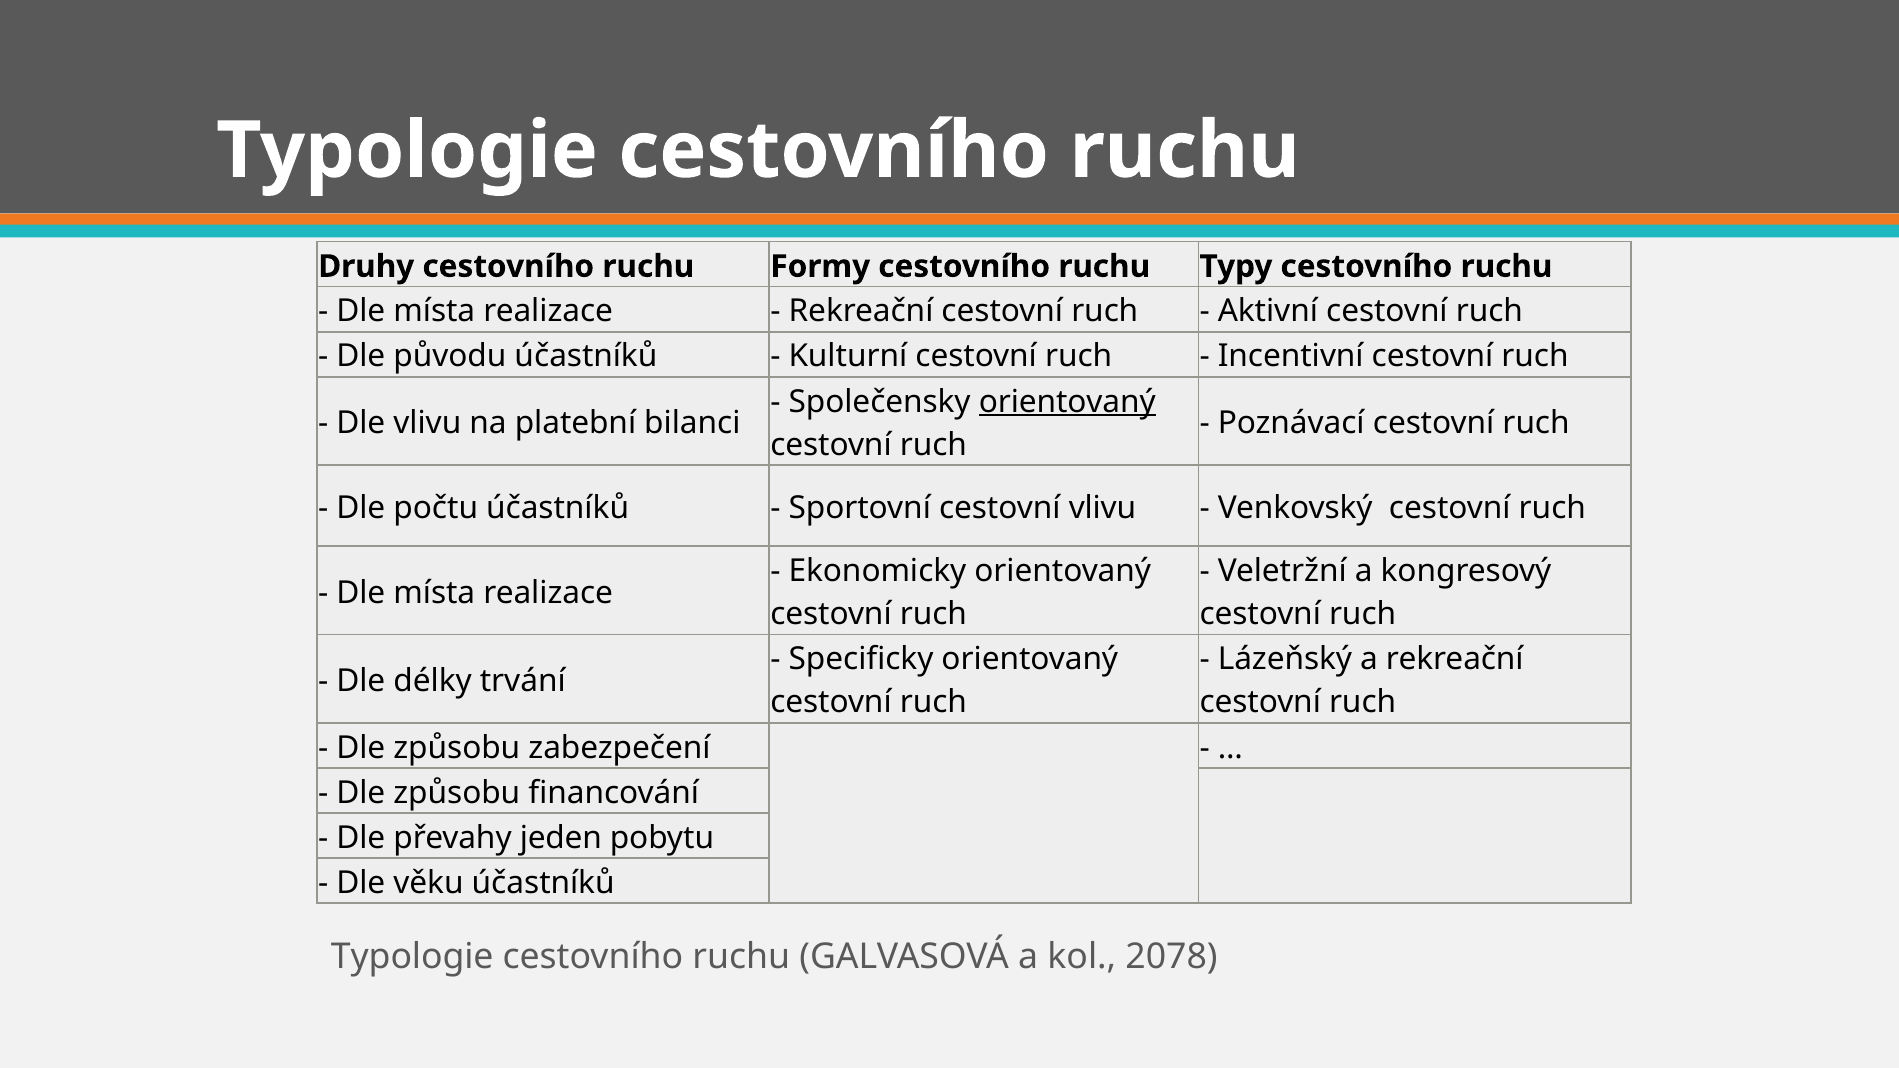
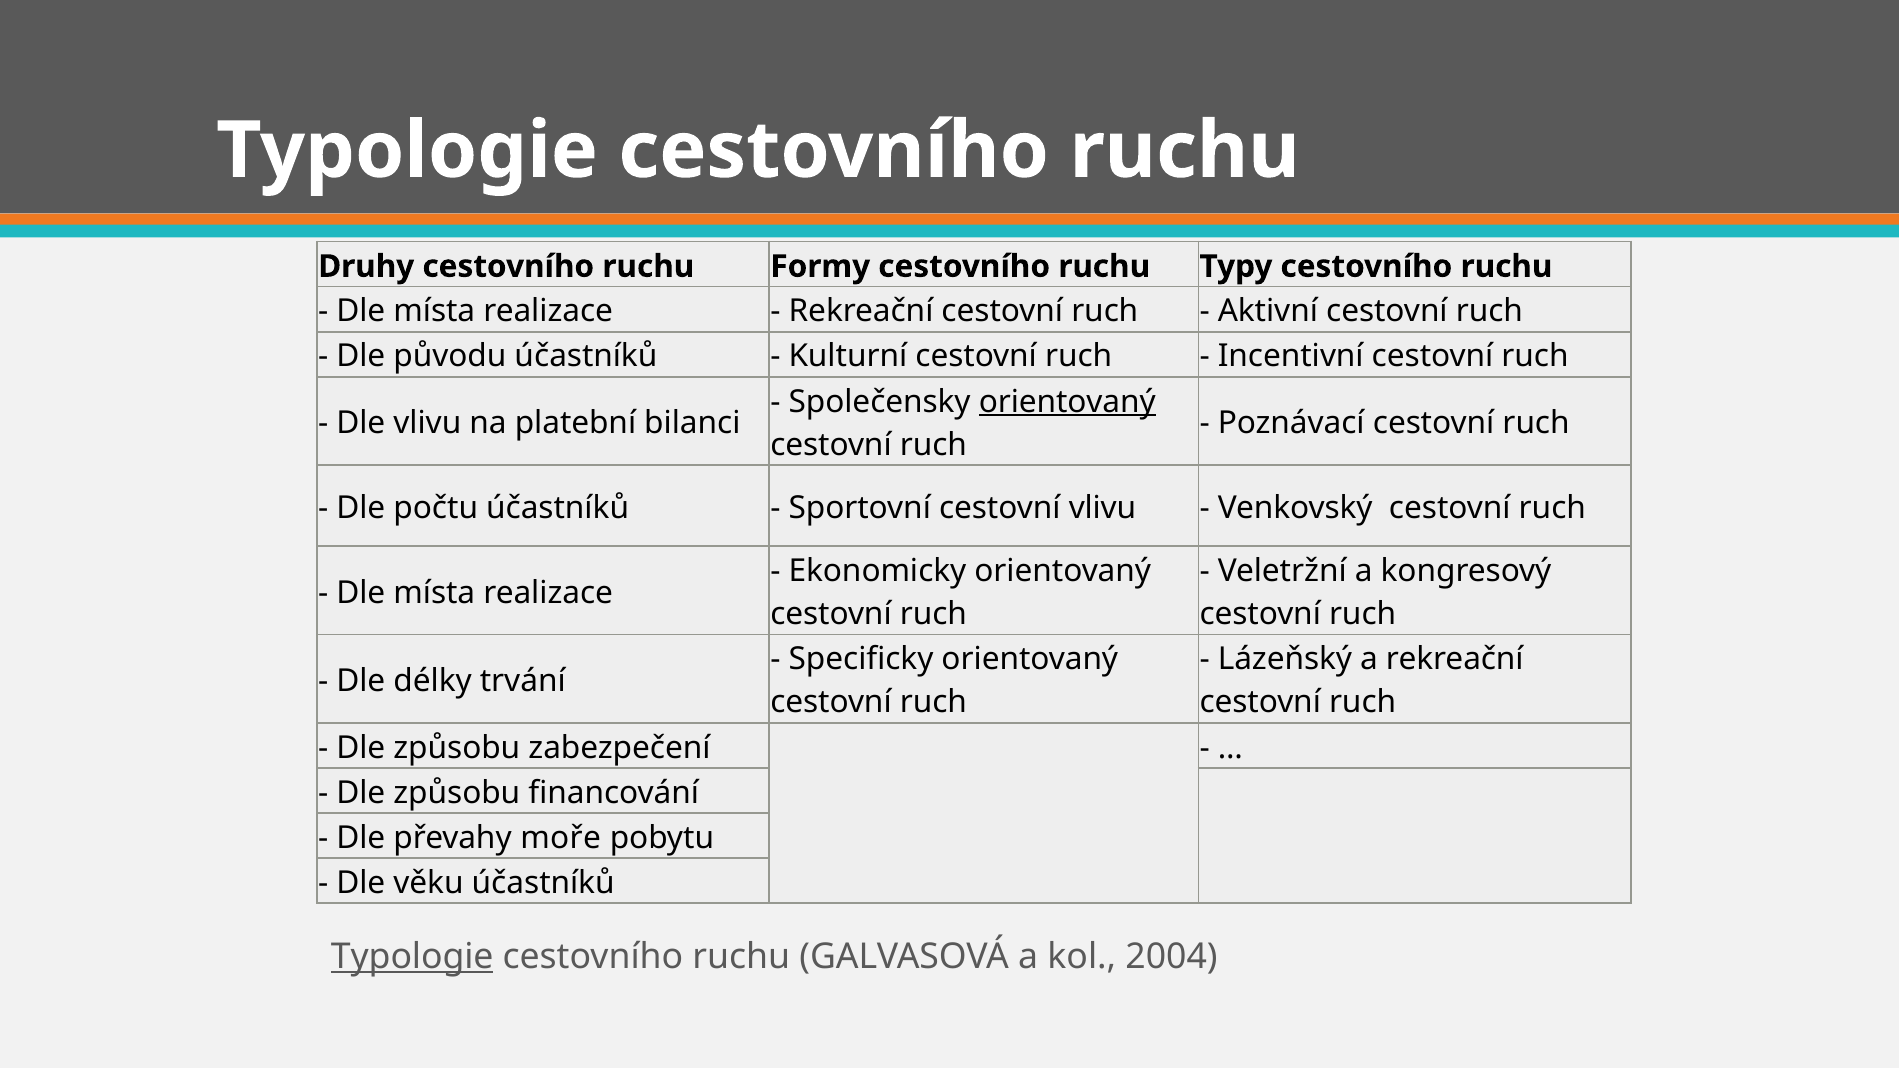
jeden: jeden -> moře (561, 838)
Typologie underline: none -> present (412, 957)
2078: 2078 -> 2004 (1172, 957)
